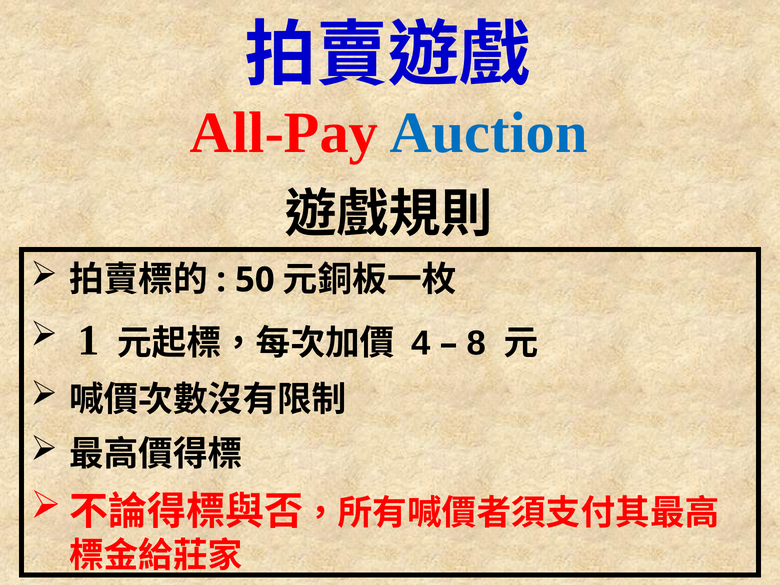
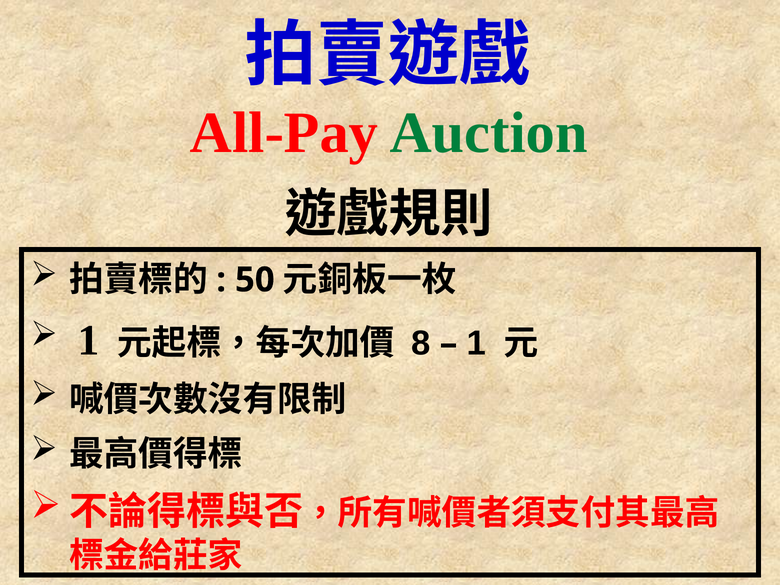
Auction colour: blue -> green (489, 133)
4: 4 -> 8 (421, 343)
8: 8 -> 1 (476, 343)
